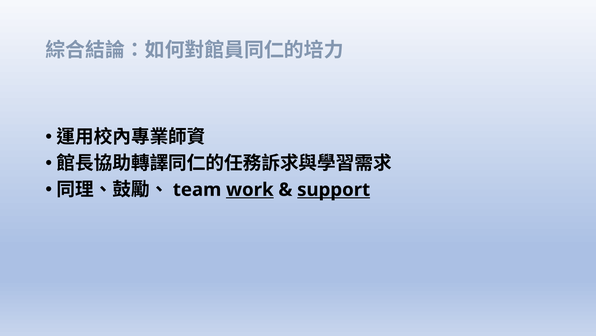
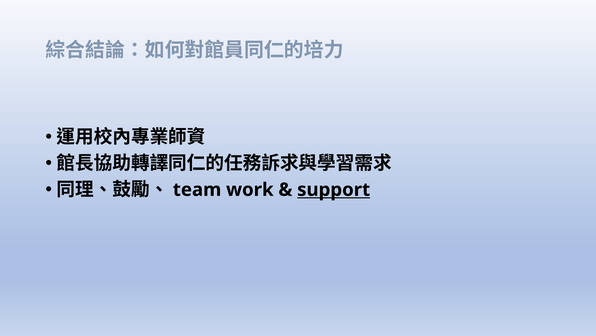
work underline: present -> none (250, 189)
